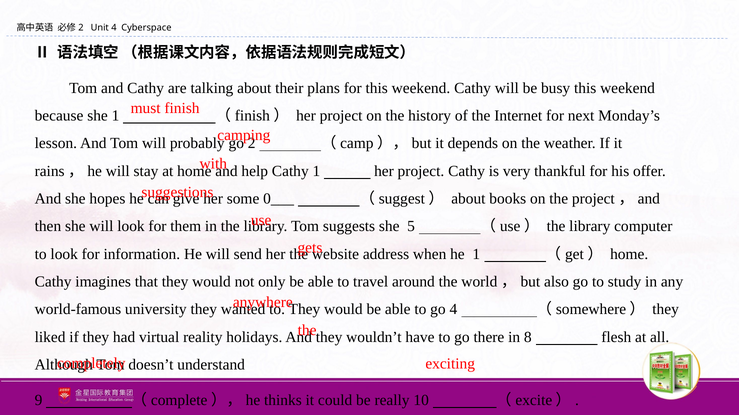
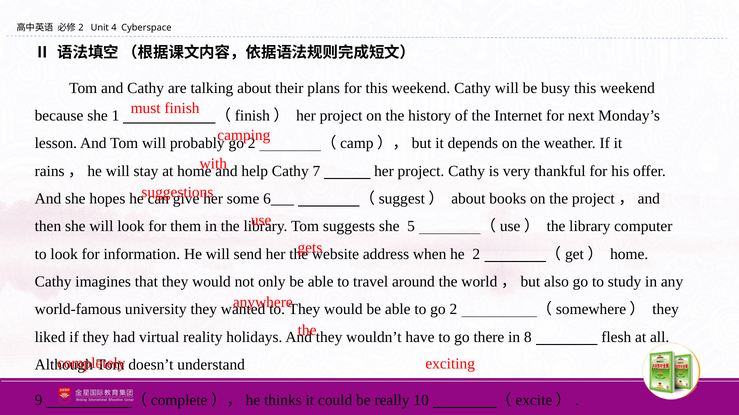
Cathy 1: 1 -> 7 (316, 171)
0___: 0___ -> 6___ (279, 199)
he 1: 1 -> 2 (476, 254)
to go 4: 4 -> 2 (453, 310)
